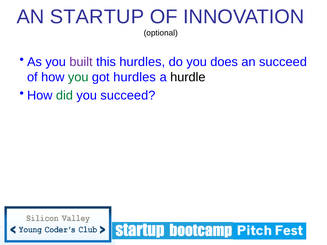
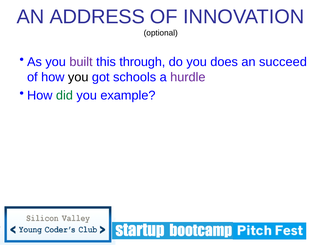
STARTUP: STARTUP -> ADDRESS (97, 17)
this hurdles: hurdles -> through (142, 62)
you colour: green -> black (78, 77)
got hurdles: hurdles -> schools (135, 77)
hurdle colour: black -> purple (188, 77)
you succeed: succeed -> example (128, 96)
